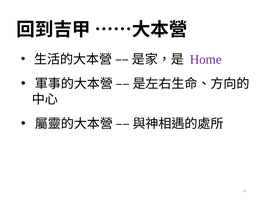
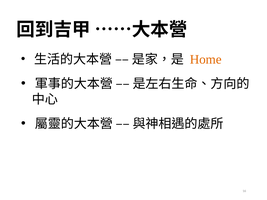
Home colour: purple -> orange (206, 59)
